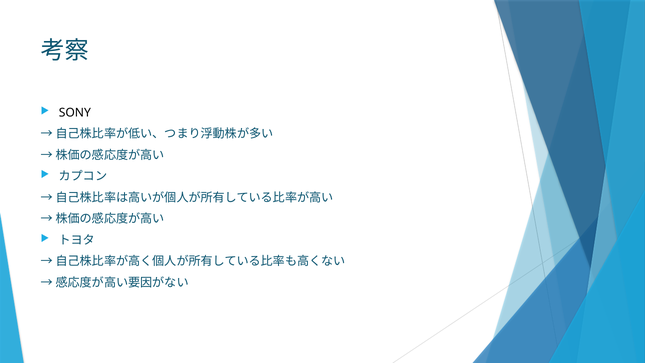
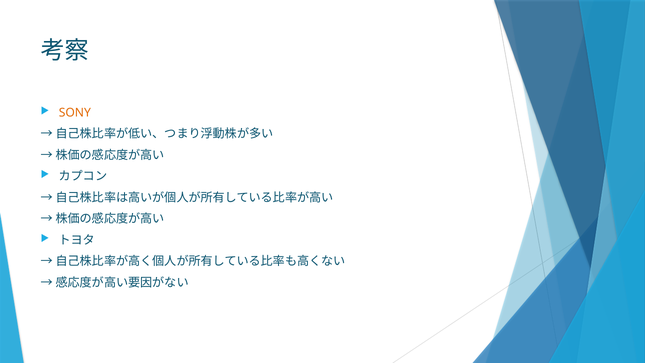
SONY colour: black -> orange (75, 113)
